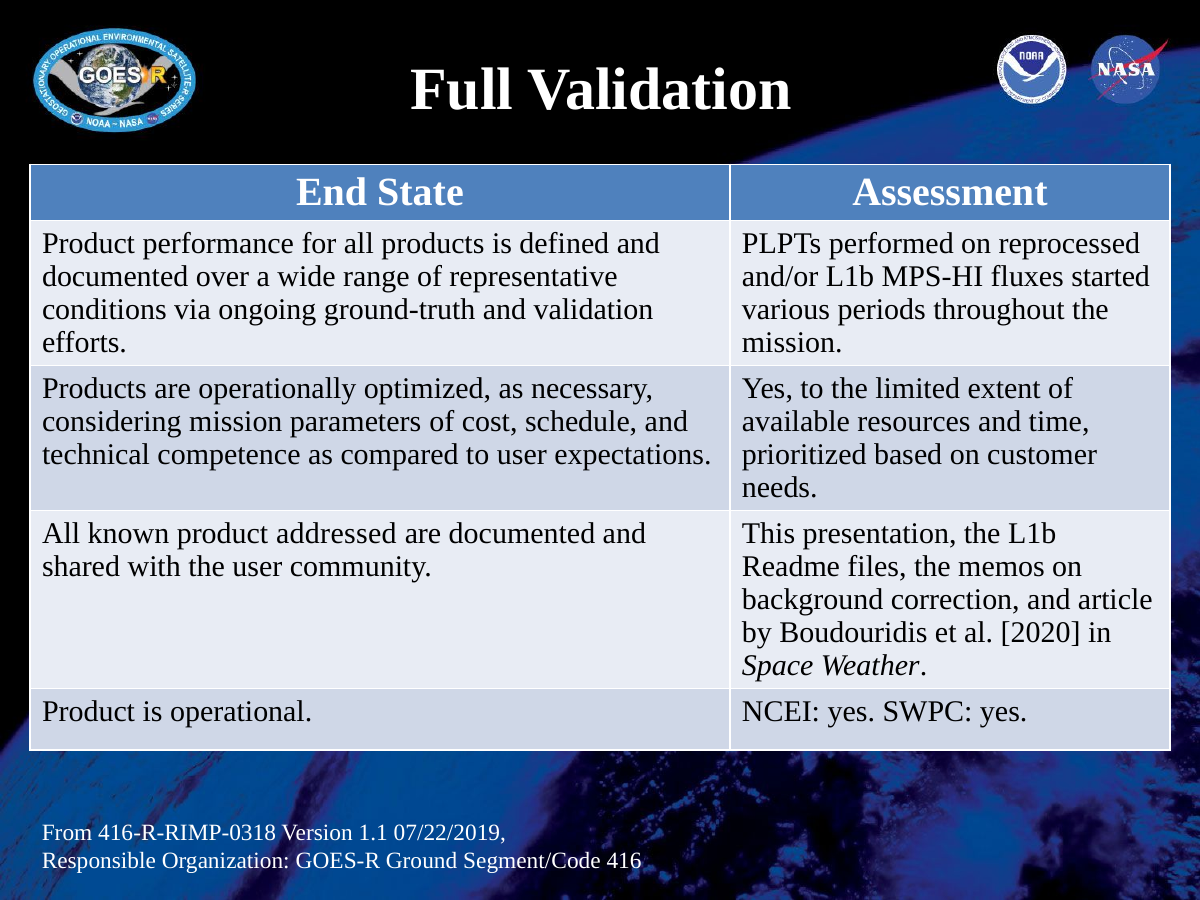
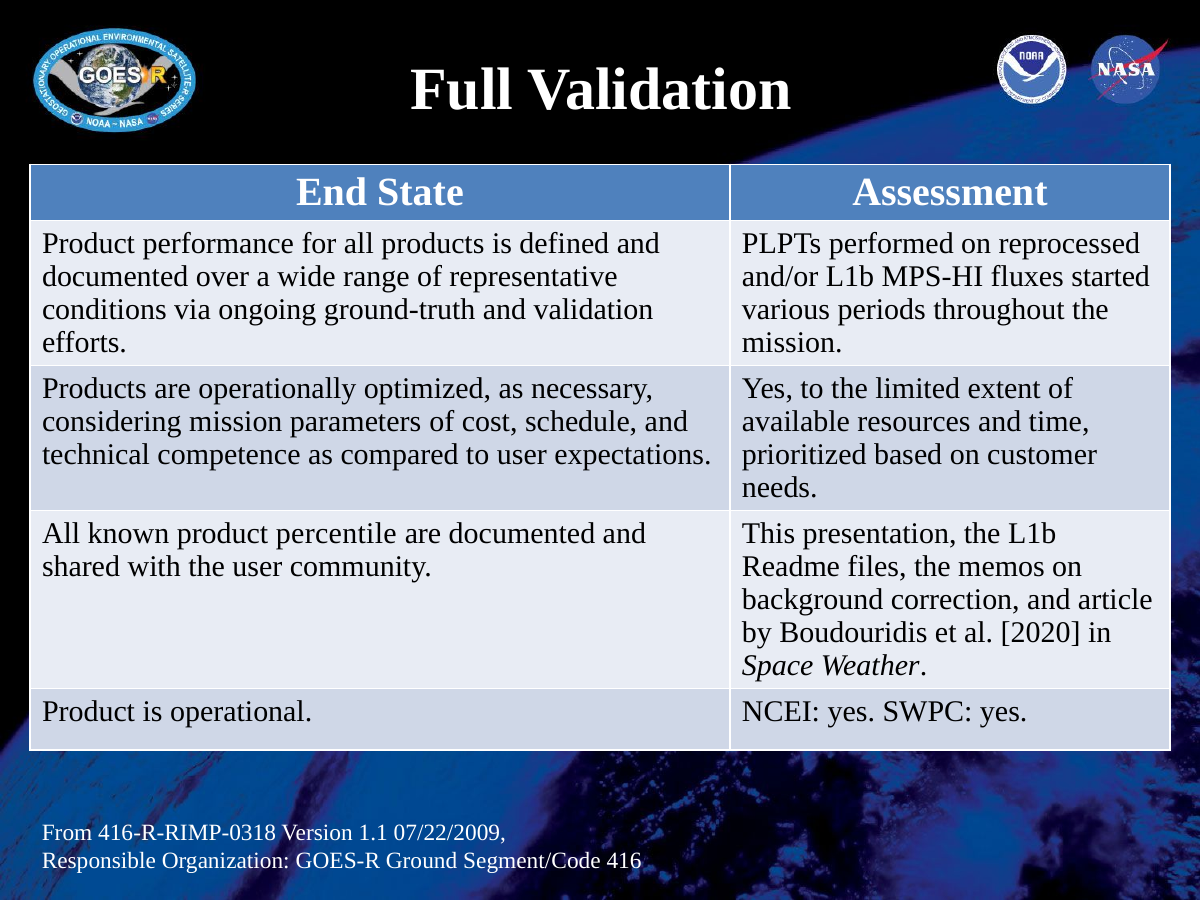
addressed: addressed -> percentile (336, 533)
07/22/2019: 07/22/2019 -> 07/22/2009 (450, 833)
